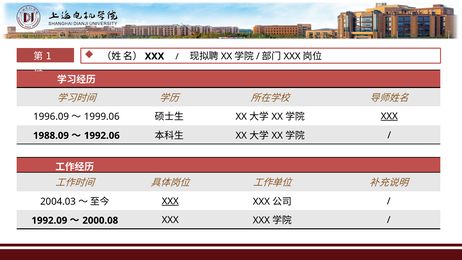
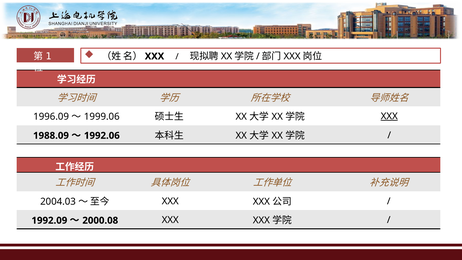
XXX underline: present -> none (170, 201)
